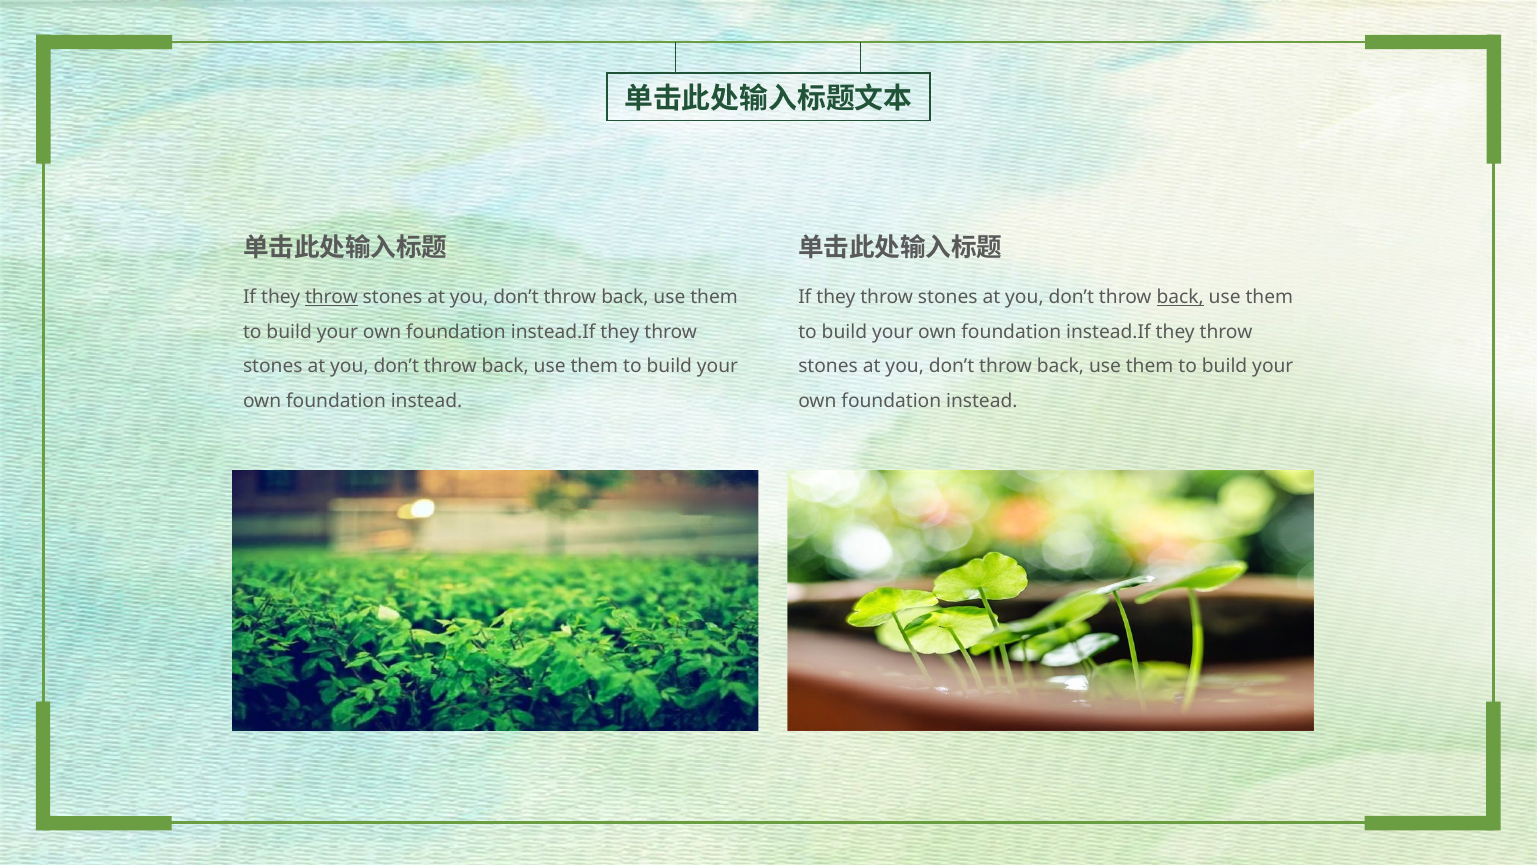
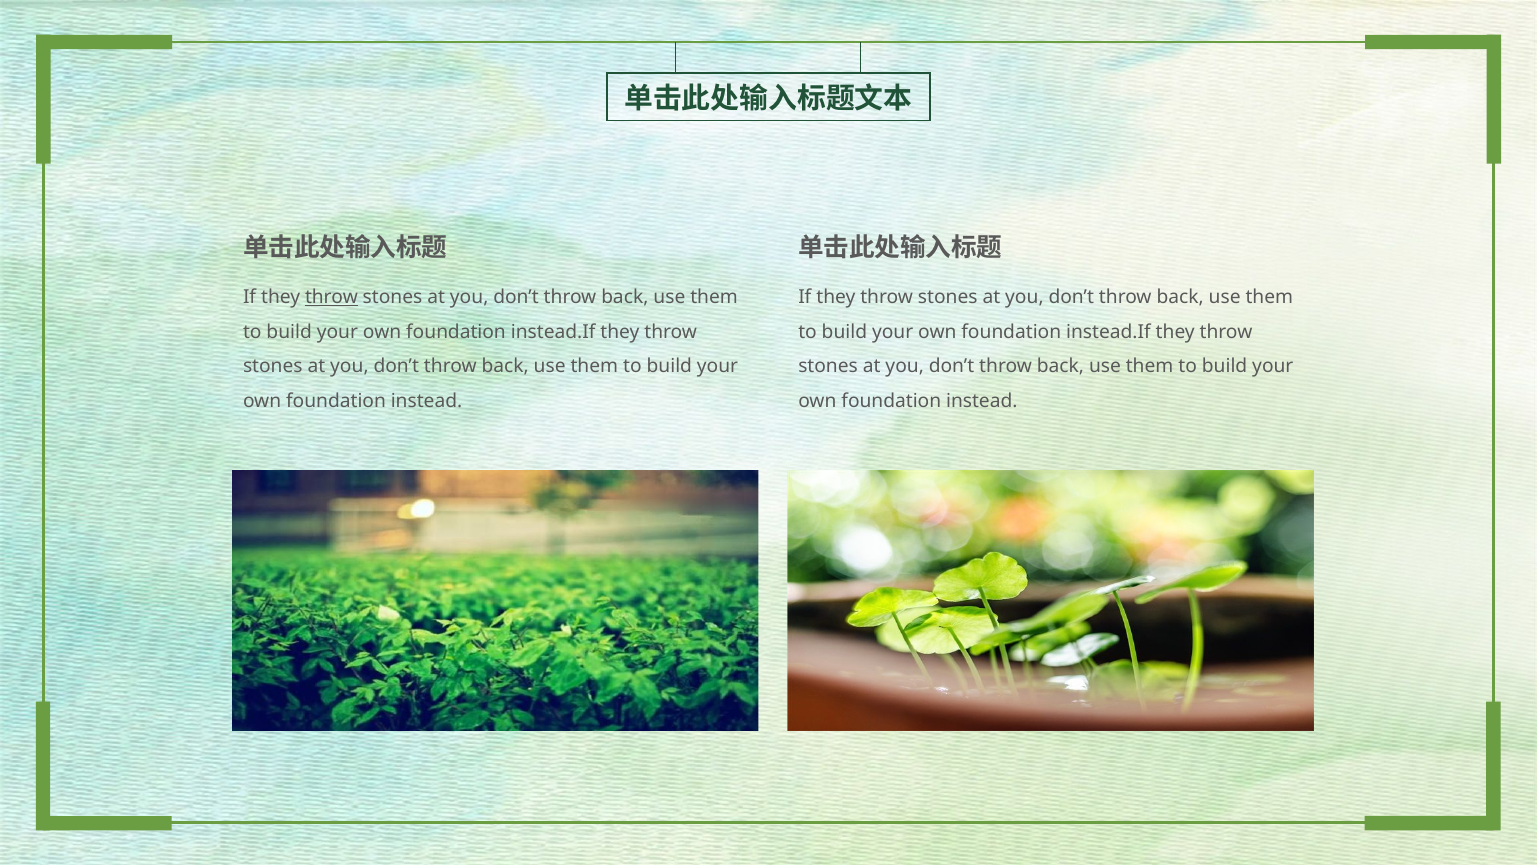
back underline: present -> none (1180, 297)
